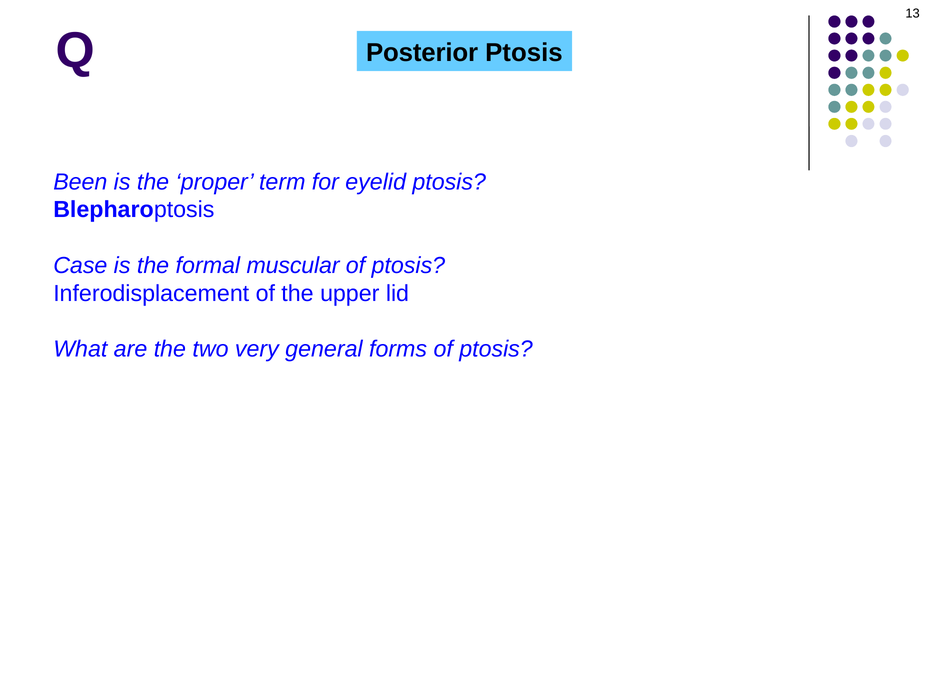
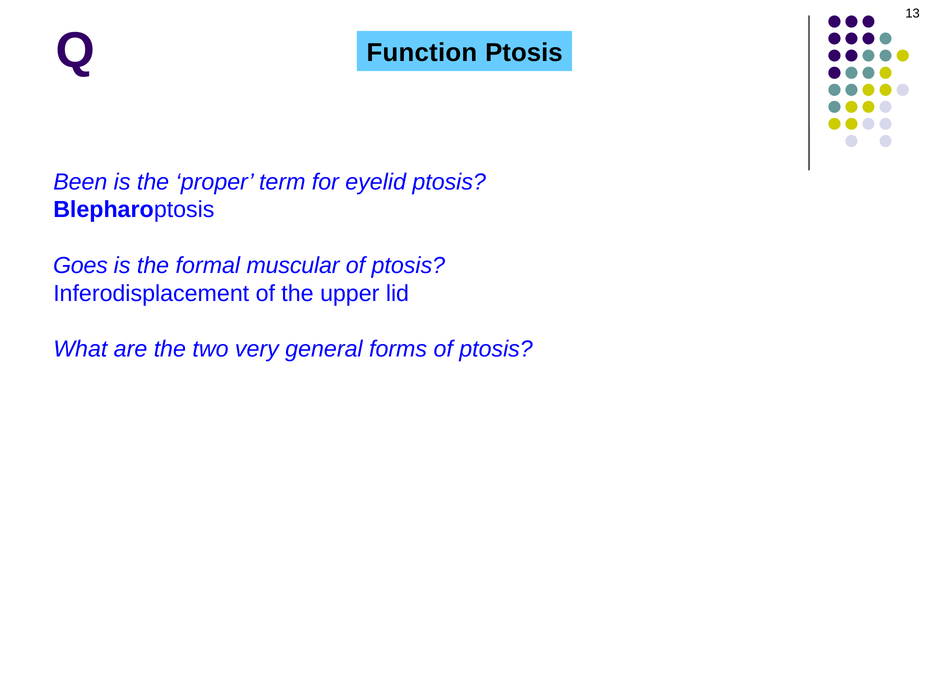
Posterior: Posterior -> Function (422, 53)
Case: Case -> Goes (80, 265)
